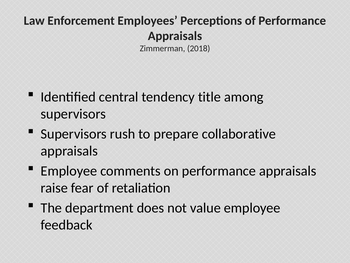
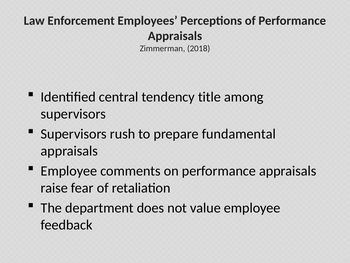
collaborative: collaborative -> fundamental (239, 134)
